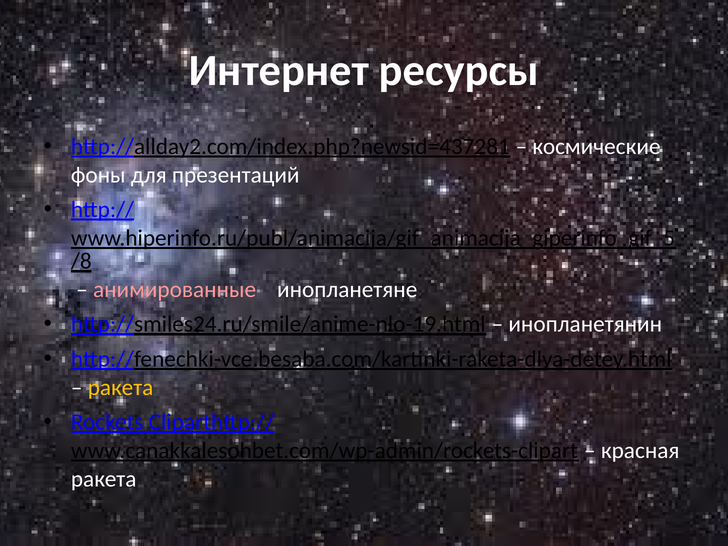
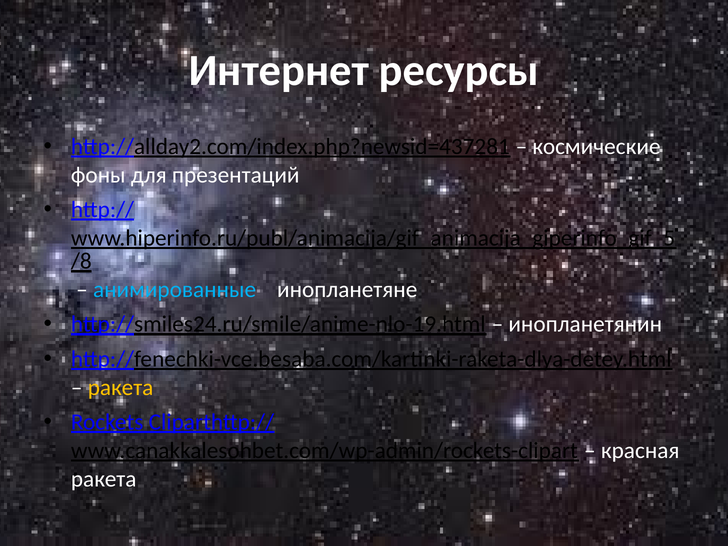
анимированные colour: pink -> light blue (175, 290)
